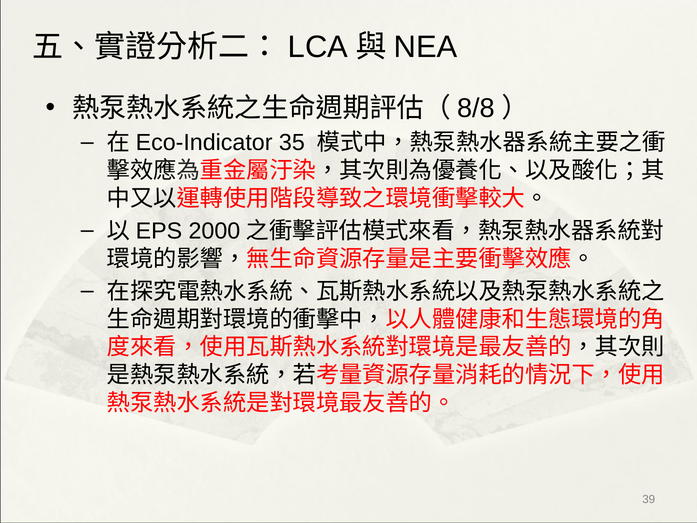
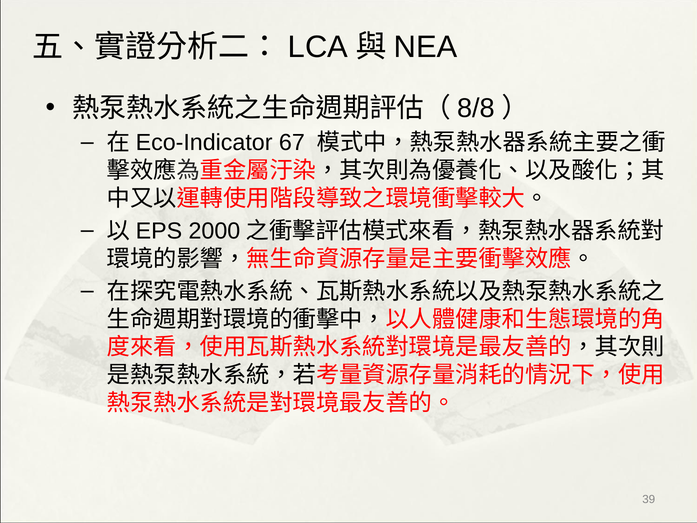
35: 35 -> 67 (292, 143)
